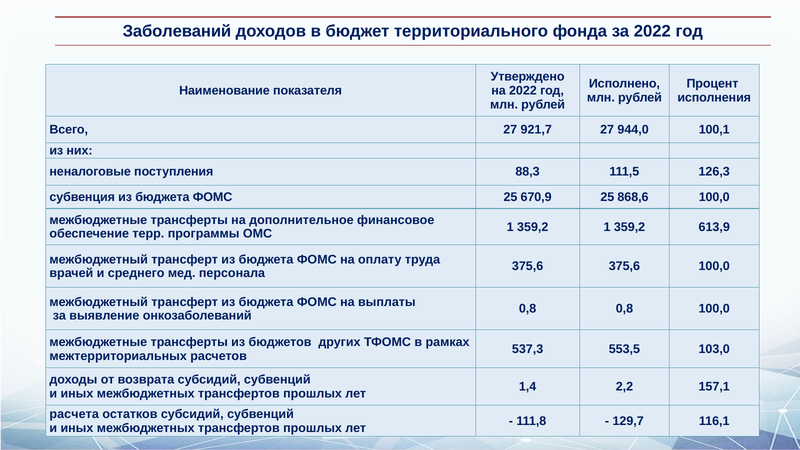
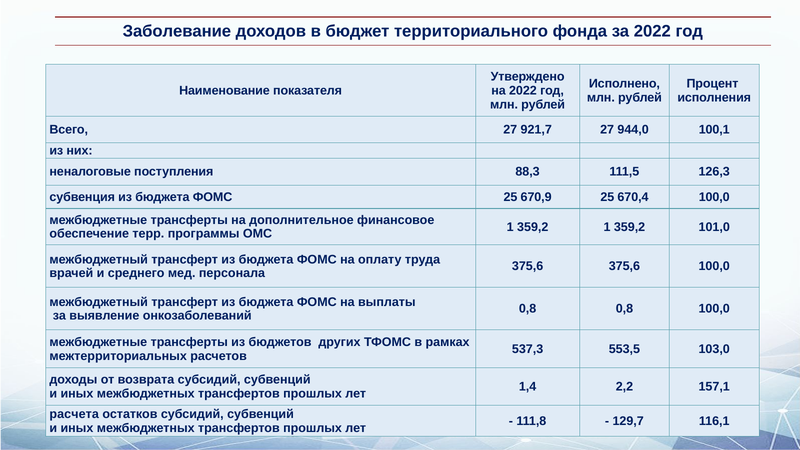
Заболеваний: Заболеваний -> Заболевание (177, 31)
868,6: 868,6 -> 670,4 (633, 197)
613,9: 613,9 -> 101,0 (714, 227)
